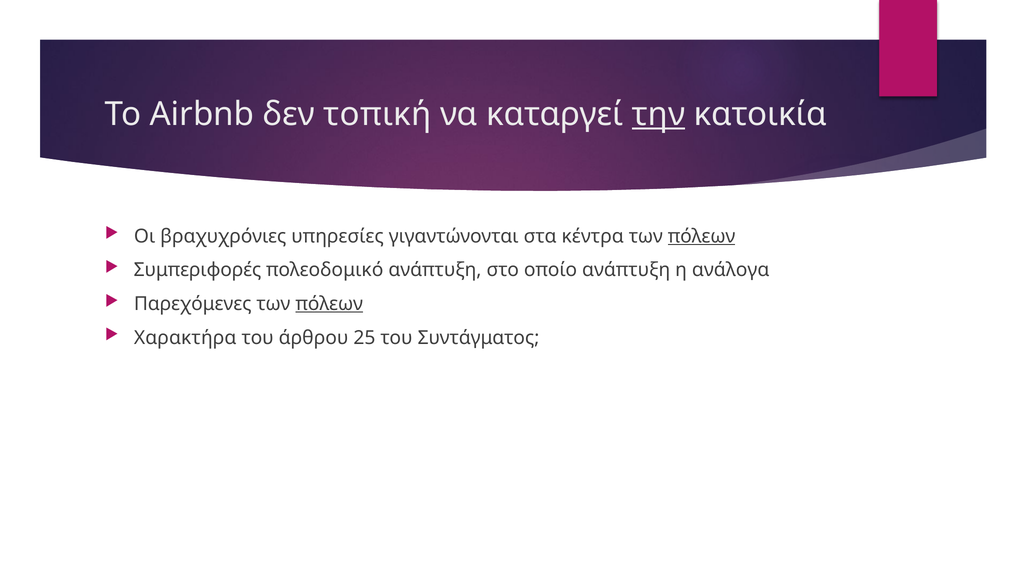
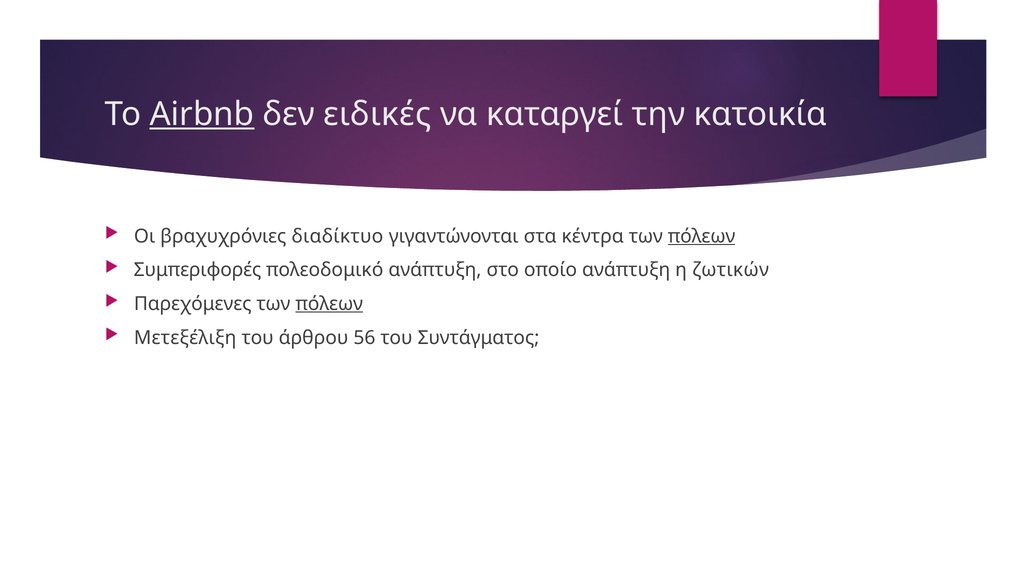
Airbnb underline: none -> present (202, 114)
τοπική: τοπική -> ειδικές (377, 114)
την underline: present -> none (658, 114)
υπηρεσίες: υπηρεσίες -> διαδίκτυο (337, 236)
ανάλογα: ανάλογα -> ζωτικών (731, 270)
Χαρακτήρα: Χαρακτήρα -> Μετεξέλιξη (185, 337)
25: 25 -> 56 (364, 337)
